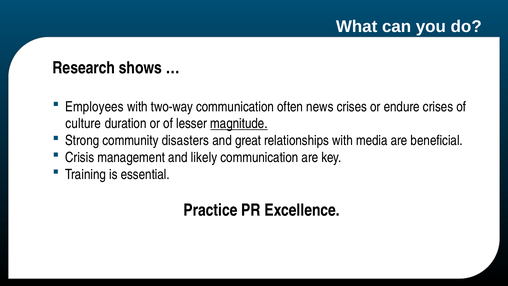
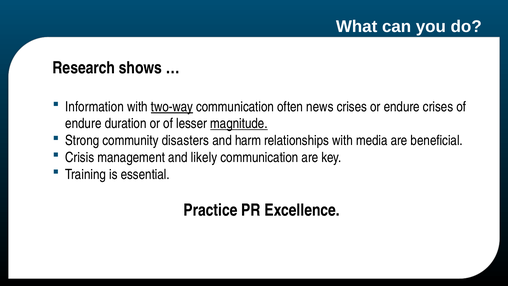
Employees: Employees -> Information (95, 107)
two-way underline: none -> present (172, 107)
culture: culture -> endure (83, 124)
great: great -> harm (248, 141)
